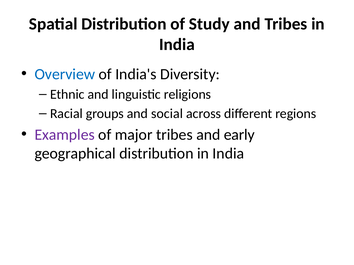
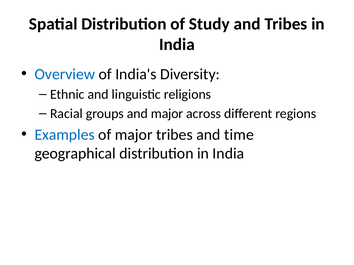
and social: social -> major (167, 114)
Examples colour: purple -> blue (65, 135)
early: early -> time (239, 135)
